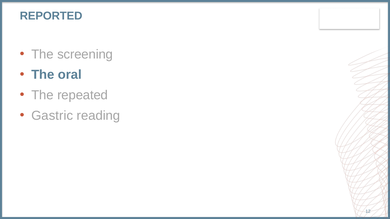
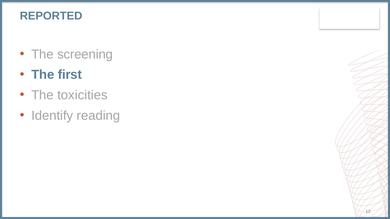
oral: oral -> first (70, 75)
repeated: repeated -> toxicities (82, 95)
Gastric: Gastric -> Identify (52, 116)
